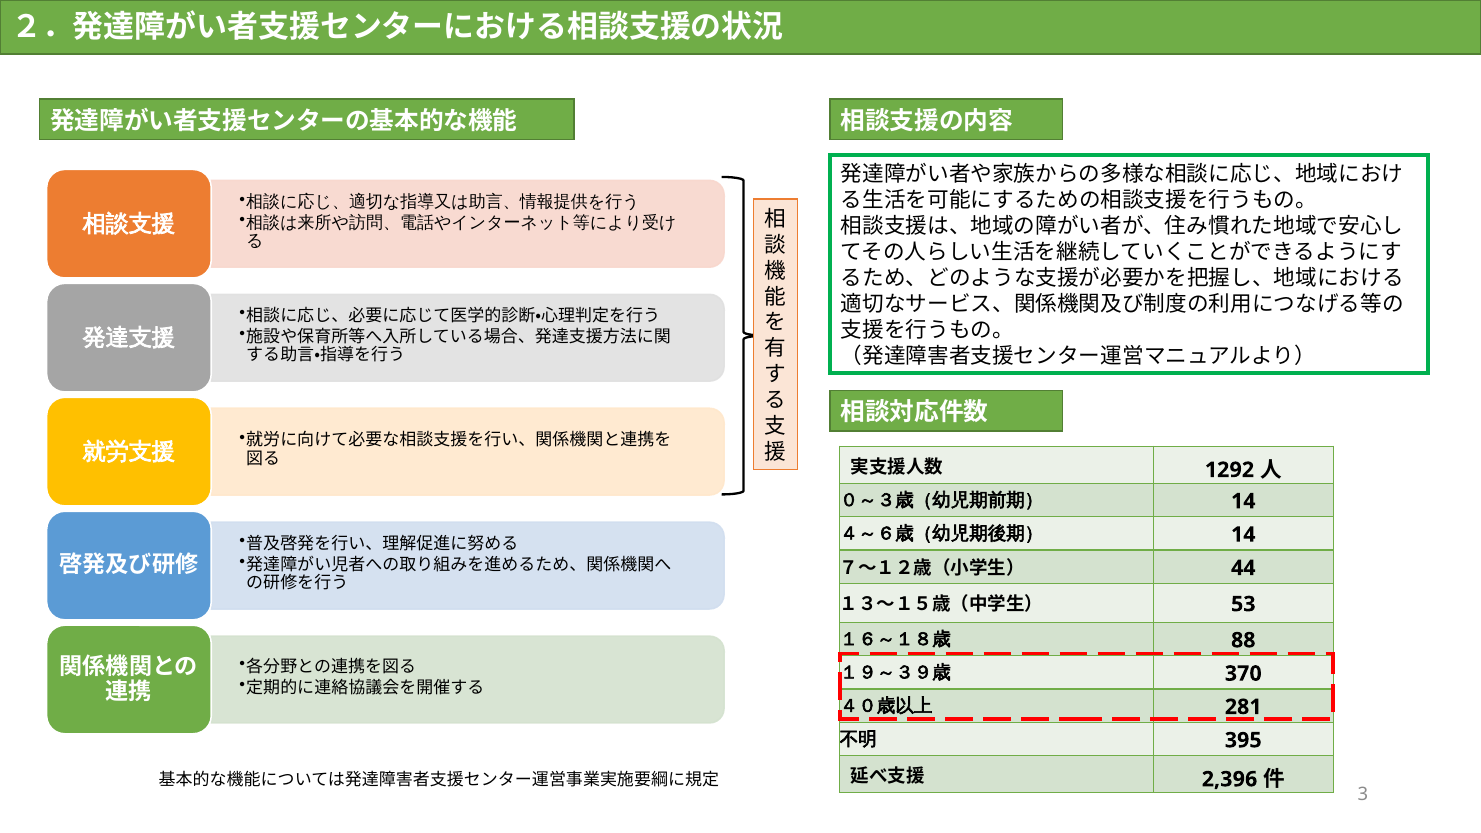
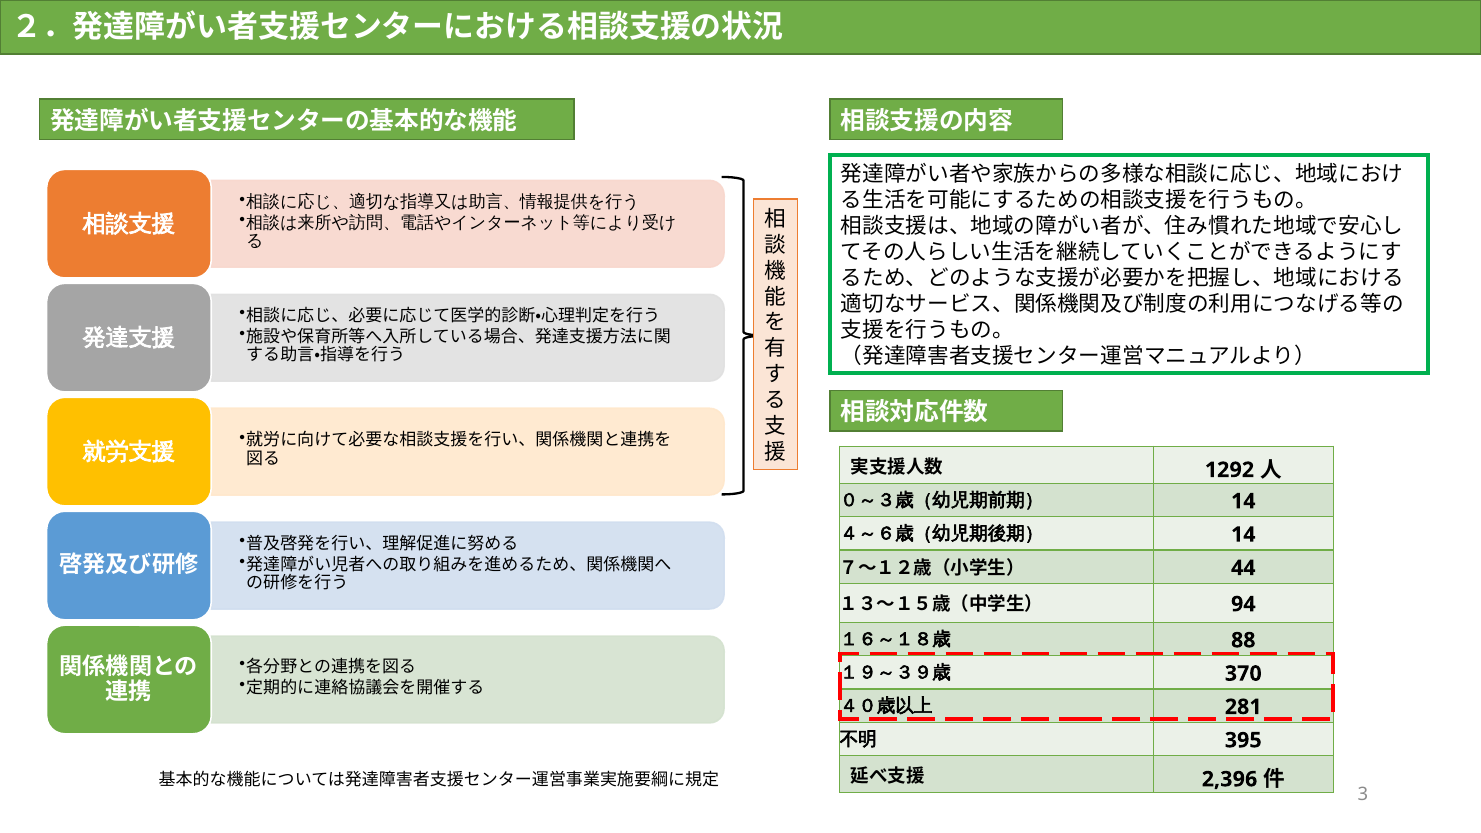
53: 53 -> 94 (1243, 604)
